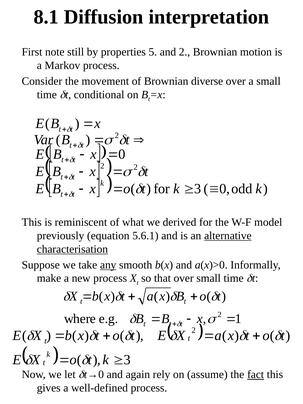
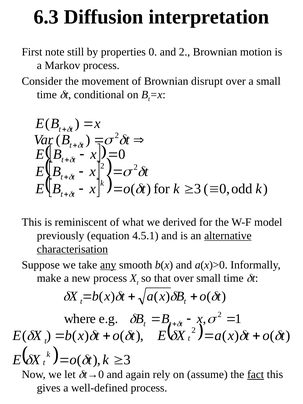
8.1: 8.1 -> 6.3 (46, 17)
properties 5: 5 -> 0 (153, 52)
diverse: diverse -> disrupt (207, 81)
5.6.1: 5.6.1 -> 4.5.1 (145, 236)
